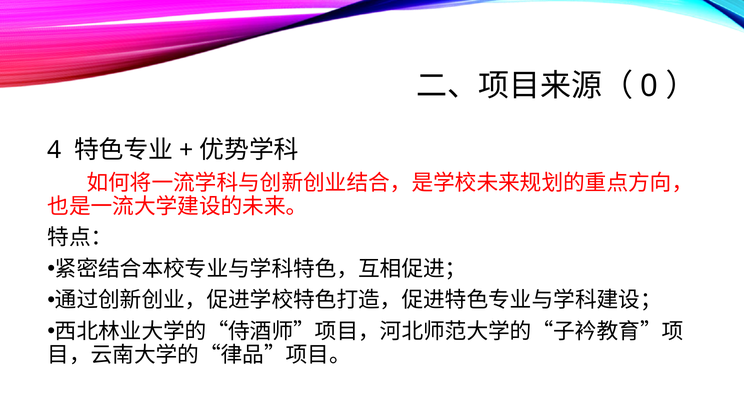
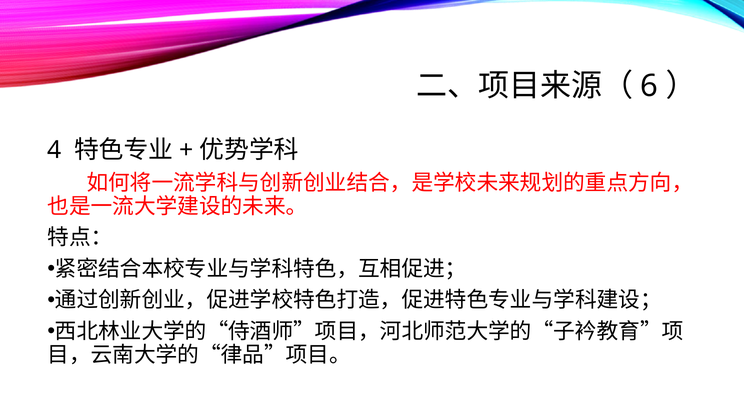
0: 0 -> 6 (649, 86)
